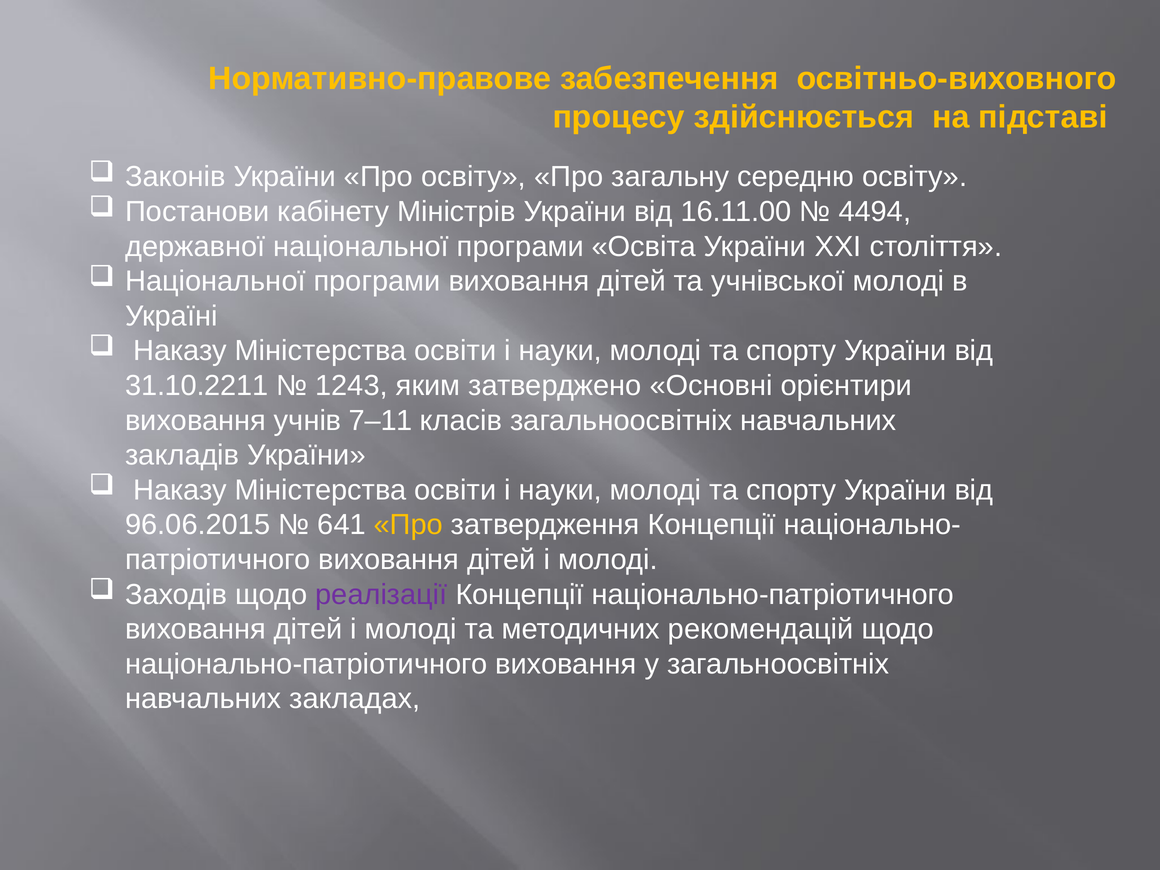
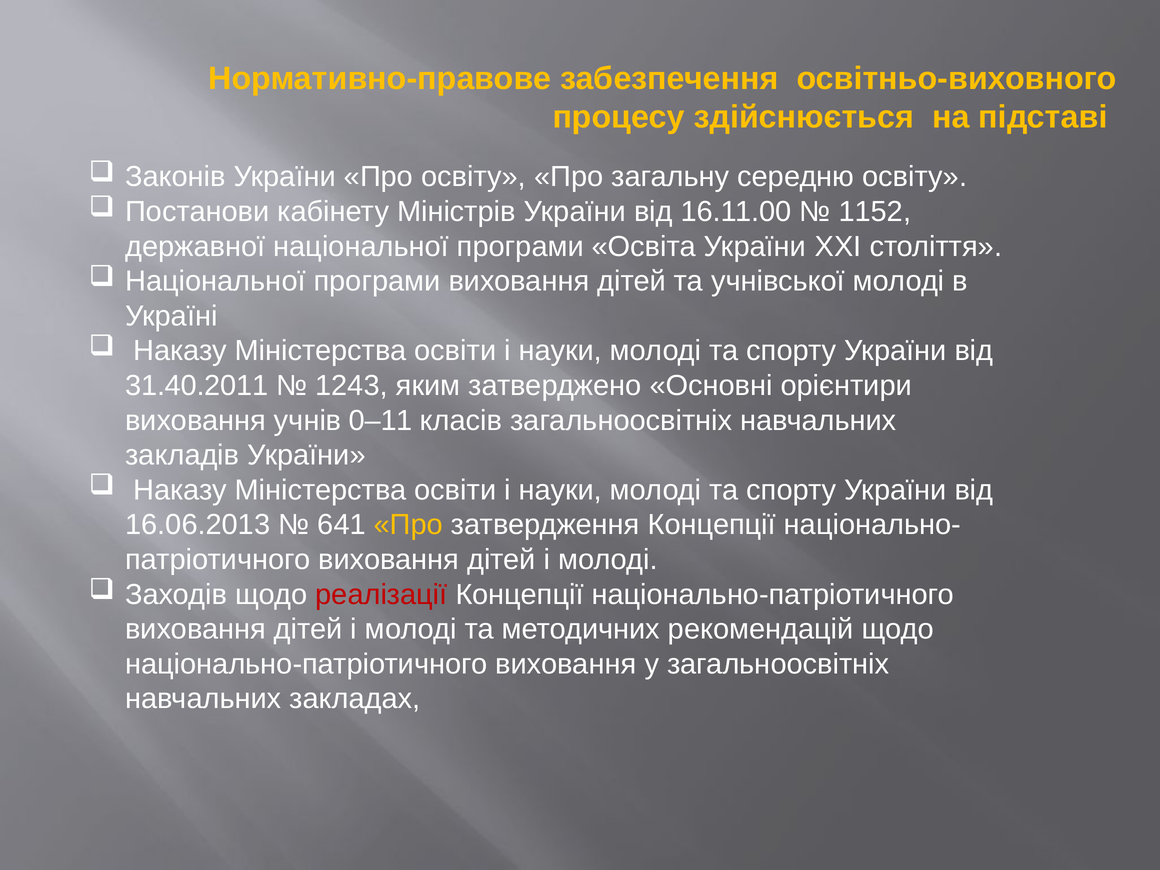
4494: 4494 -> 1152 (875, 212)
31.10.2211: 31.10.2211 -> 31.40.2011 (197, 386)
7–11: 7–11 -> 0–11 (381, 420)
96.06.2015: 96.06.2015 -> 16.06.2013 (198, 525)
реалізації colour: purple -> red (381, 594)
